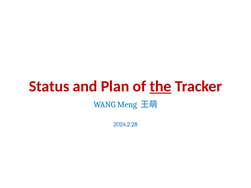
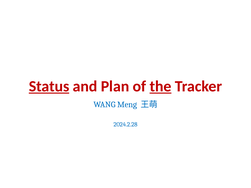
Status underline: none -> present (49, 87)
